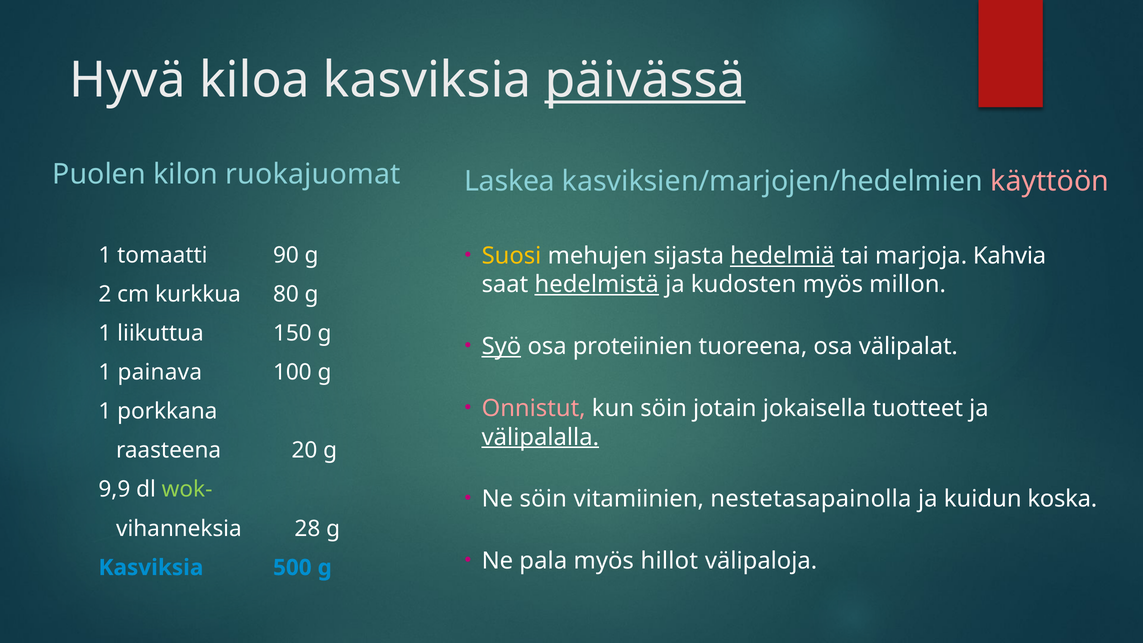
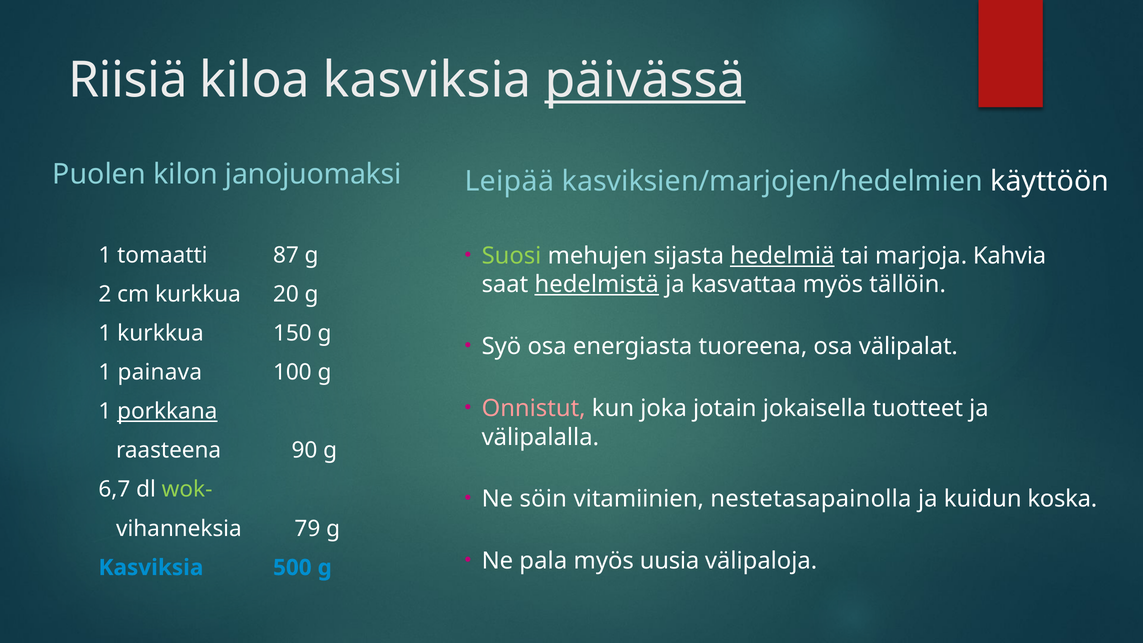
Hyvä: Hyvä -> Riisiä (128, 80)
ruokajuomat: ruokajuomat -> janojuomaksi (313, 174)
Laskea: Laskea -> Leipää (509, 181)
käyttöön colour: pink -> white (1050, 181)
Suosi colour: yellow -> light green (512, 256)
90: 90 -> 87 (286, 255)
kudosten: kudosten -> kasvattaa (744, 285)
millon: millon -> tällöin (908, 285)
80: 80 -> 20 (286, 294)
1 liikuttua: liikuttua -> kurkkua (160, 333)
Syö underline: present -> none (501, 347)
proteiinien: proteiinien -> energiasta (633, 347)
kun söin: söin -> joka (664, 409)
porkkana underline: none -> present (167, 411)
välipalalla underline: present -> none (540, 437)
20: 20 -> 90 (304, 450)
9,9: 9,9 -> 6,7 (114, 489)
28: 28 -> 79 (307, 529)
hillot: hillot -> uusia (670, 561)
